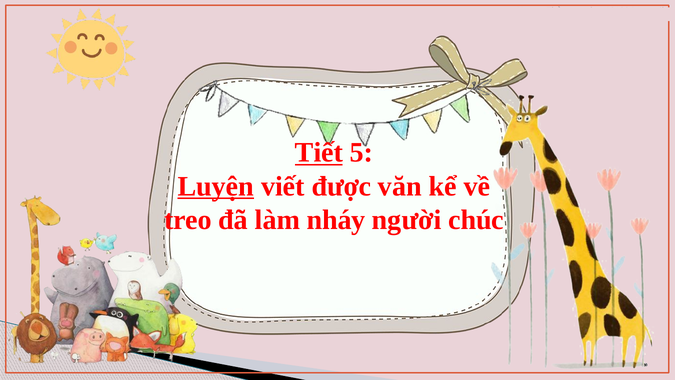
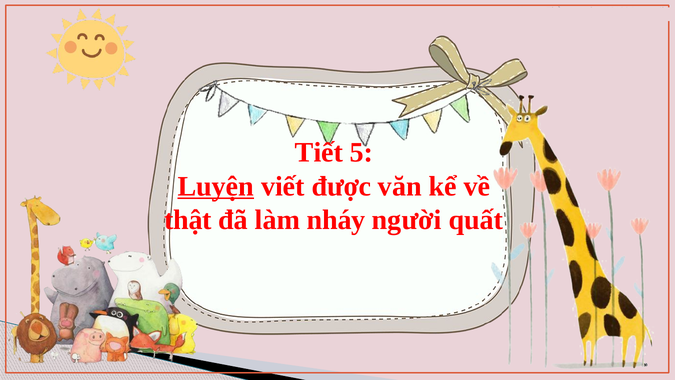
Tiết underline: present -> none (319, 152)
treo: treo -> thật (188, 220)
chúc: chúc -> quất (476, 220)
